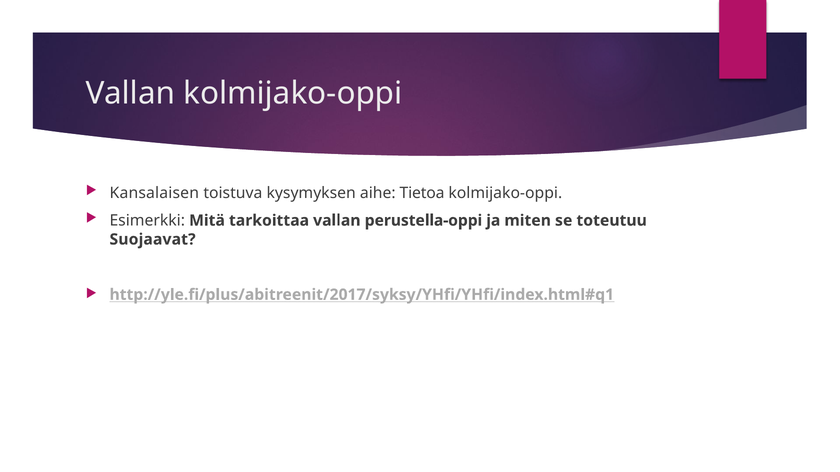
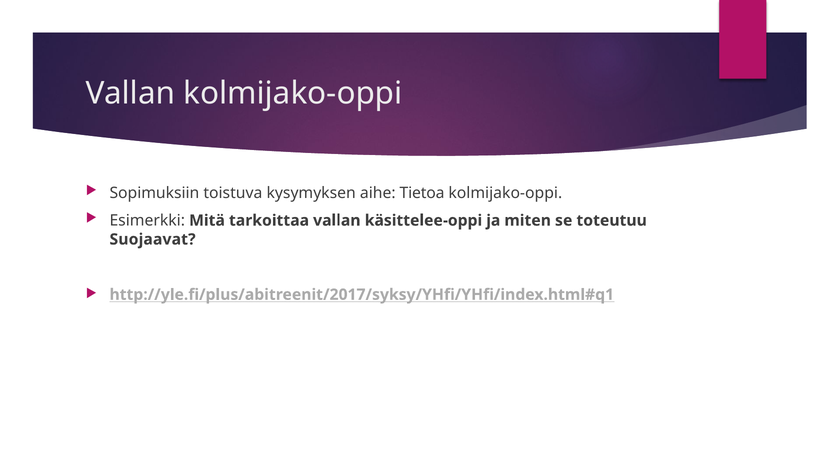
Kansalaisen: Kansalaisen -> Sopimuksiin (154, 193)
perustella-oppi: perustella-oppi -> käsittelee-oppi (423, 221)
